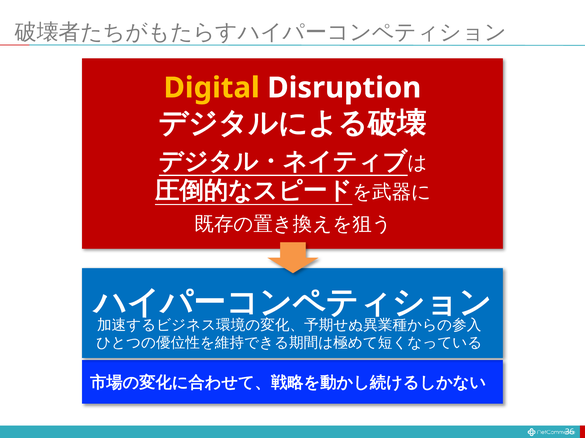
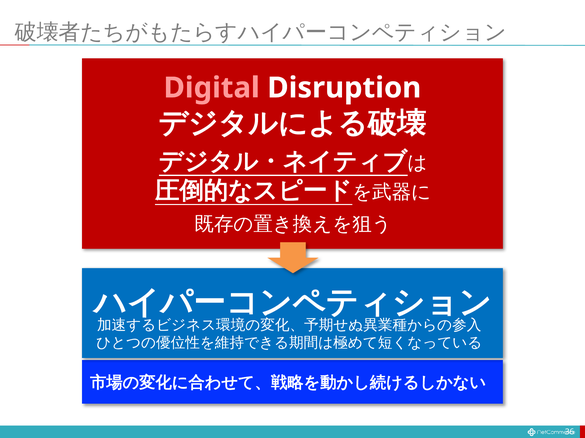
Digital colour: yellow -> pink (212, 88)
